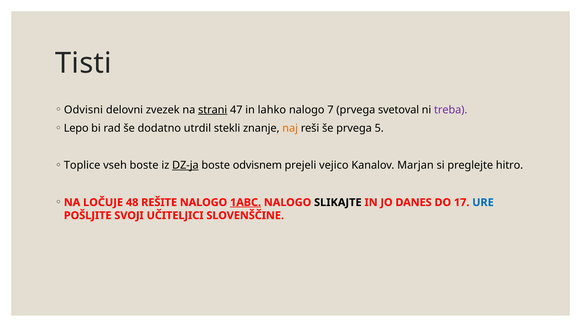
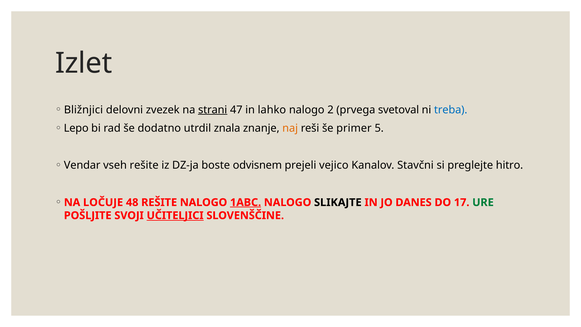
Tisti: Tisti -> Izlet (84, 63)
Odvisni: Odvisni -> Bližnjici (83, 110)
7: 7 -> 2 (330, 110)
treba colour: purple -> blue (451, 110)
stekli: stekli -> znala (227, 128)
še prvega: prvega -> primer (354, 128)
Toplice: Toplice -> Vendar (82, 165)
vseh boste: boste -> rešite (144, 165)
DZ-ja underline: present -> none (185, 165)
Marjan: Marjan -> Stavčni (415, 165)
URE colour: blue -> green (483, 202)
UČITELJICI underline: none -> present (175, 215)
